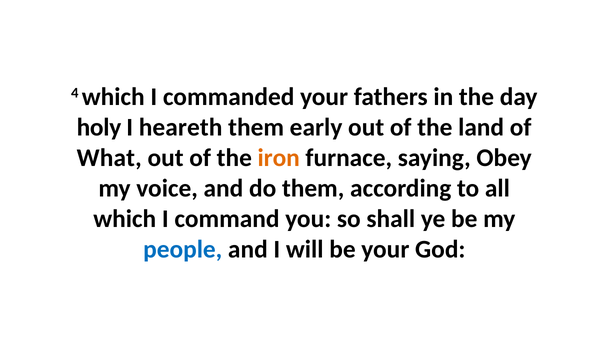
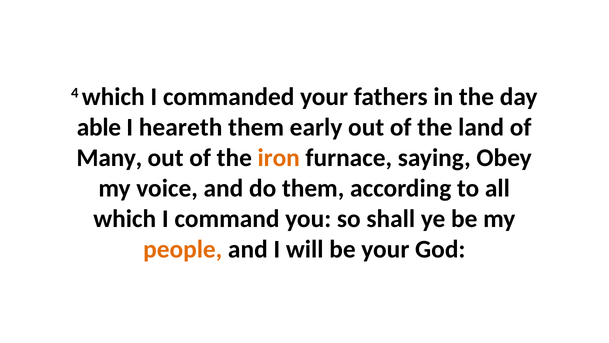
holy: holy -> able (99, 127)
What: What -> Many (109, 158)
people colour: blue -> orange (183, 249)
